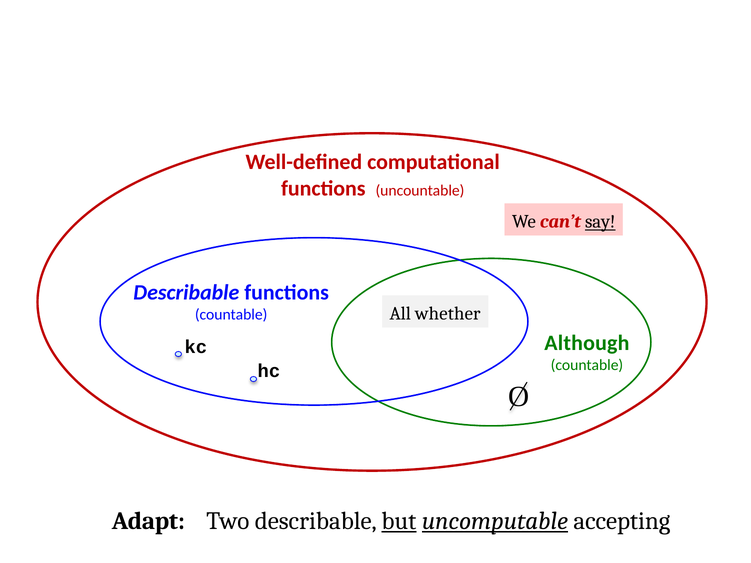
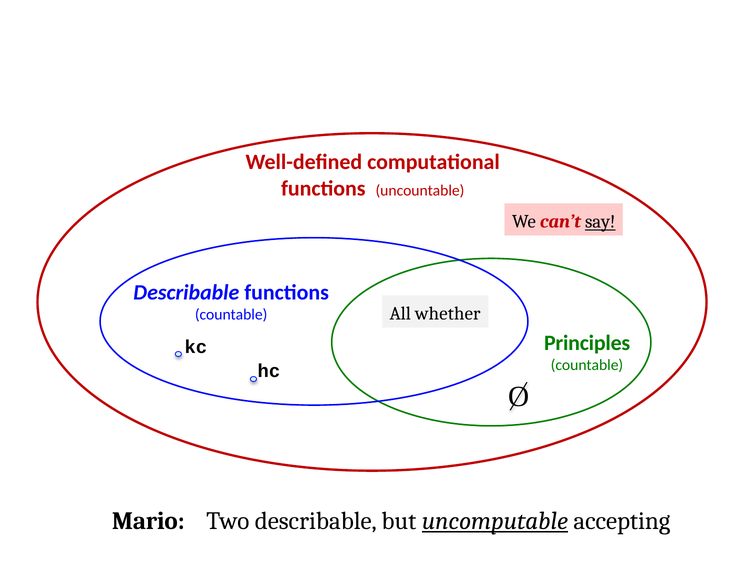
Although: Although -> Principles (587, 343)
Adapt: Adapt -> Mario (148, 521)
but underline: present -> none (399, 521)
